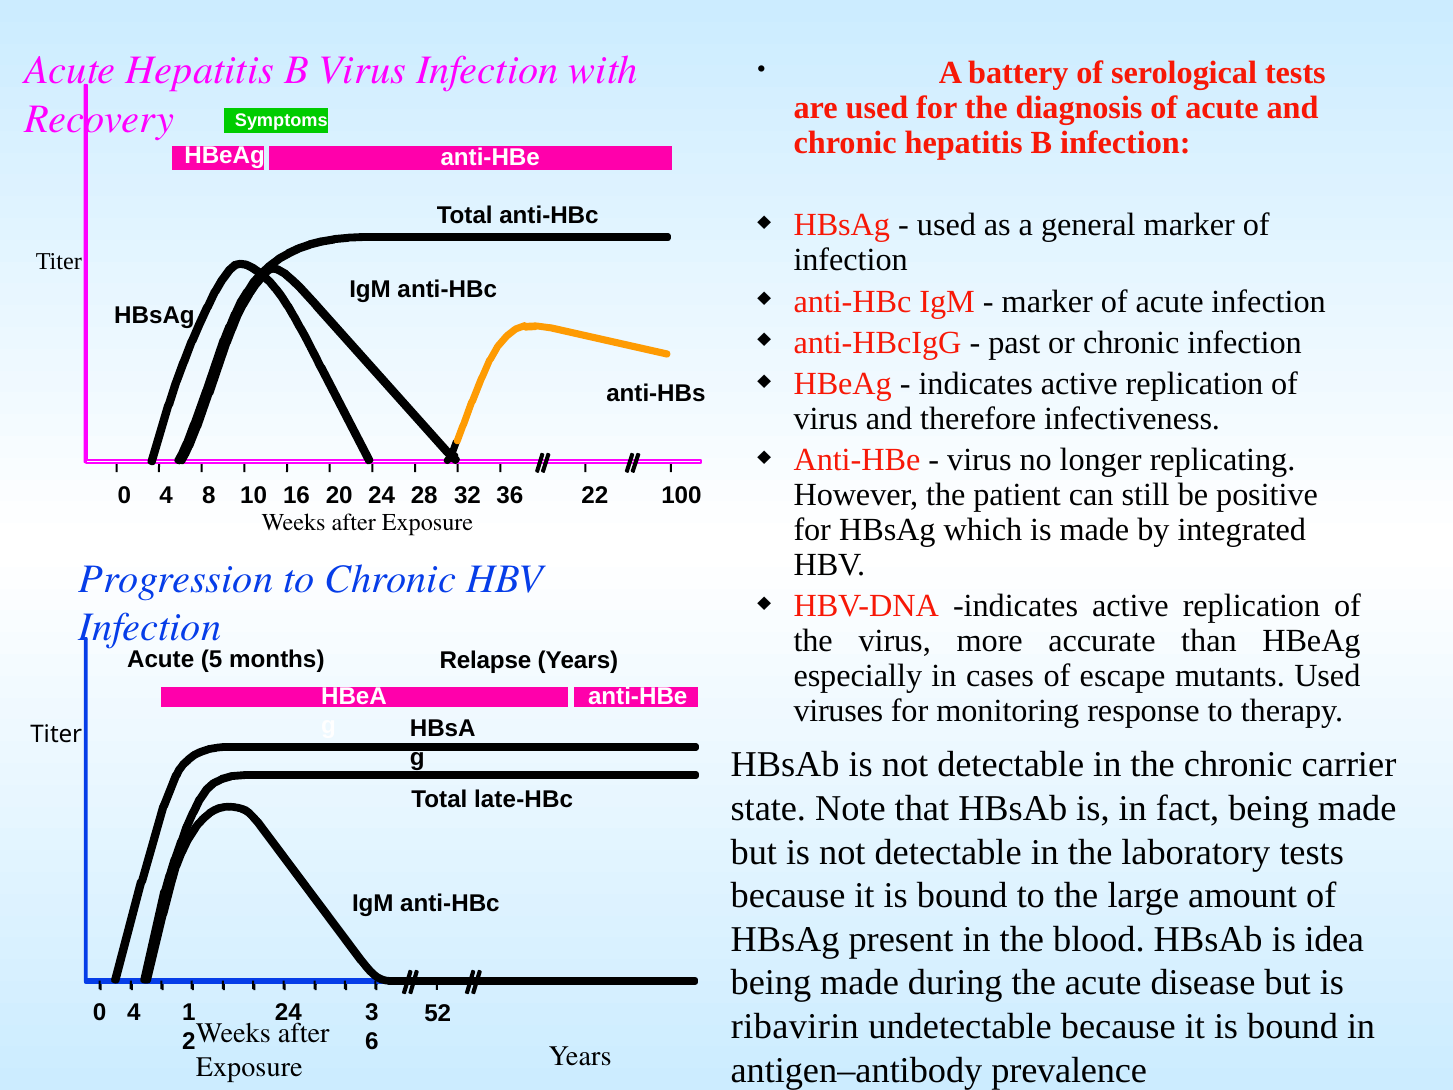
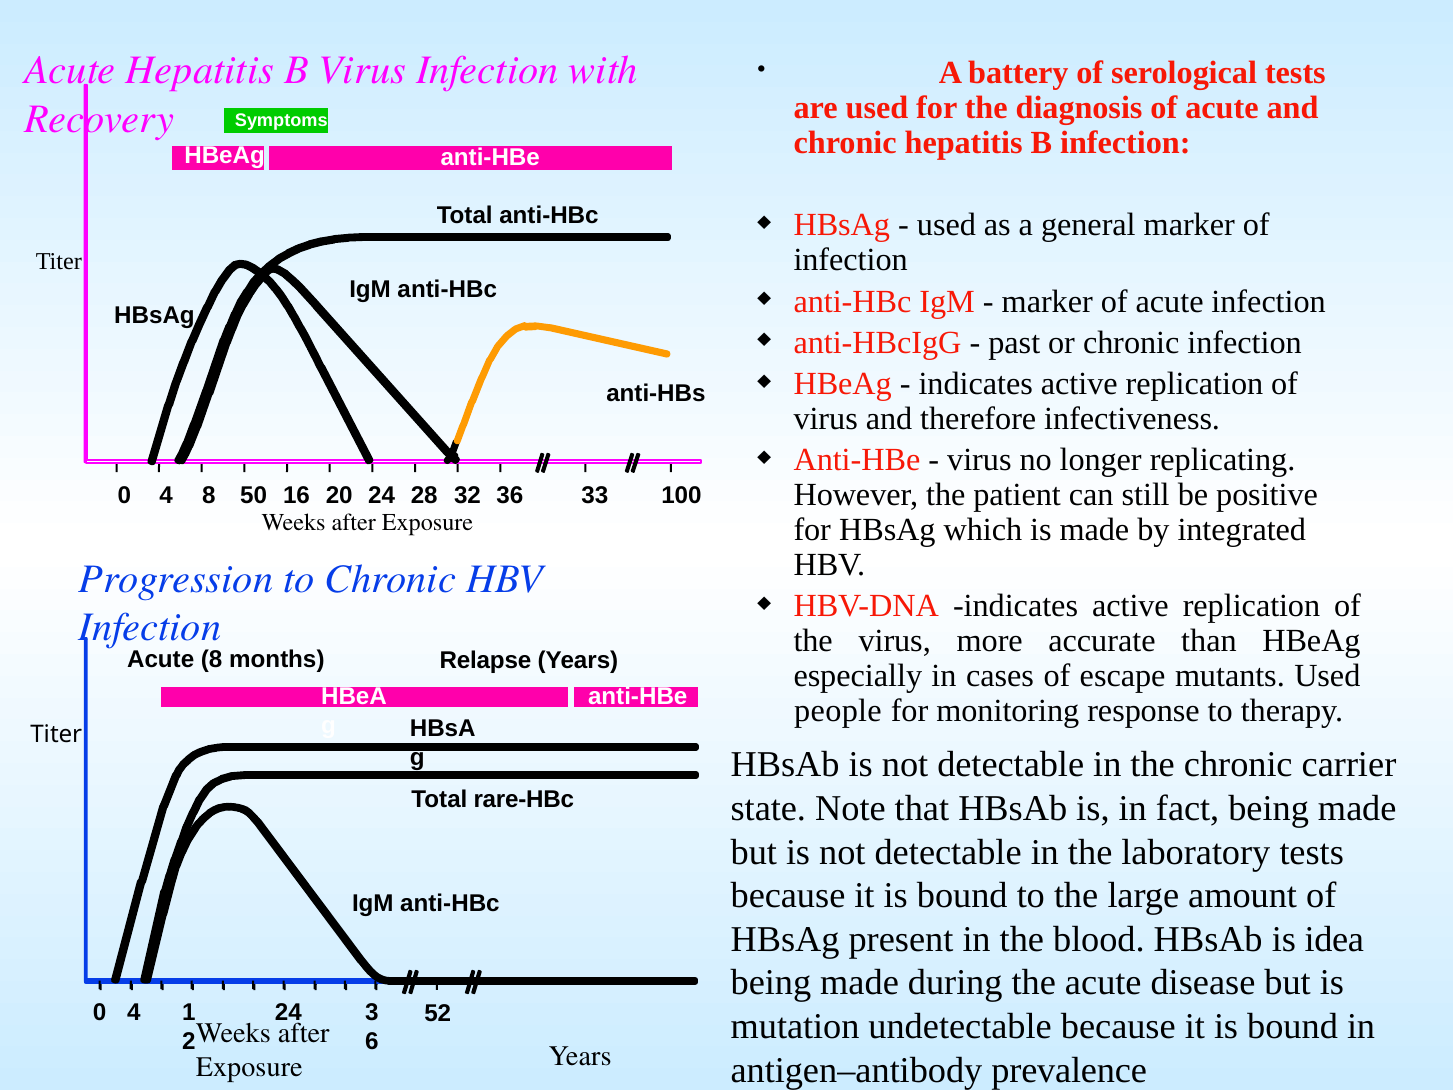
10: 10 -> 50 (254, 495)
22: 22 -> 33 (595, 495)
Acute 5: 5 -> 8 (212, 659)
viruses: viruses -> people (838, 710)
late-HBc: late-HBc -> rare-HBc (524, 800)
ribavirin: ribavirin -> mutation (795, 1026)
